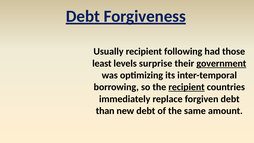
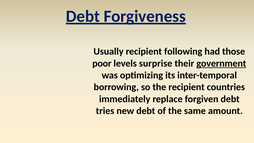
least: least -> poor (102, 63)
recipient underline: present -> none (187, 87)
than: than -> tries (105, 111)
